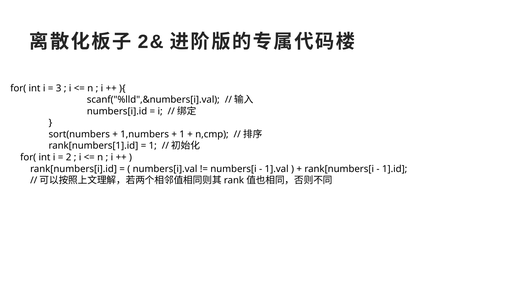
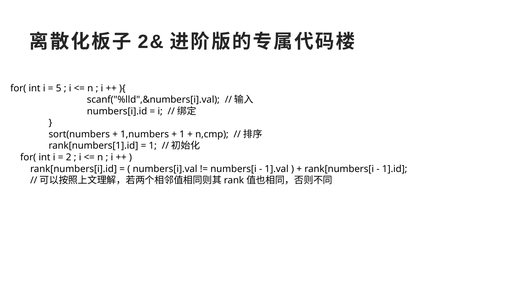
3: 3 -> 5 (59, 88)
